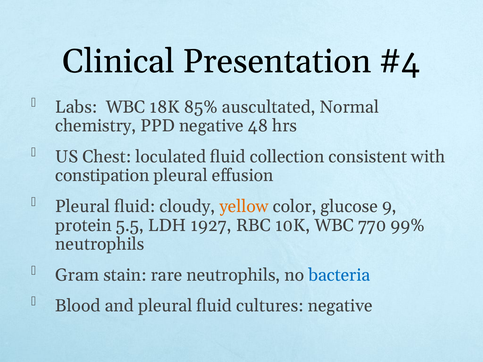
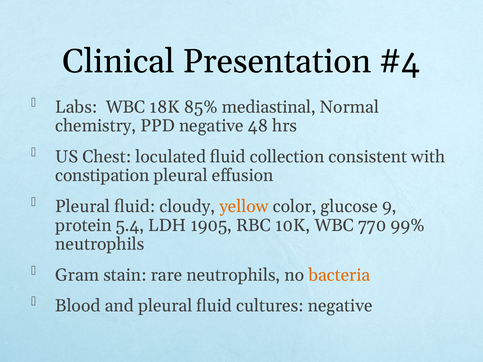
auscultated: auscultated -> mediastinal (269, 107)
5.5: 5.5 -> 5.4 (130, 225)
1927: 1927 -> 1905 (211, 225)
bacteria colour: blue -> orange (339, 275)
